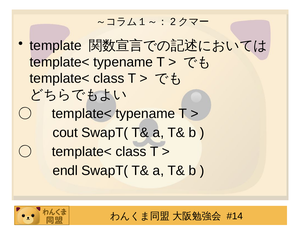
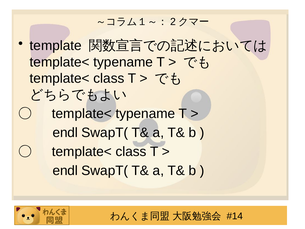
cout: cout -> endl (65, 133)
